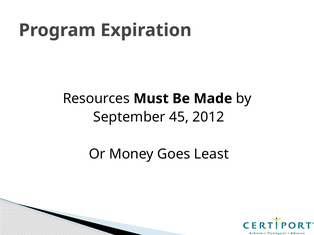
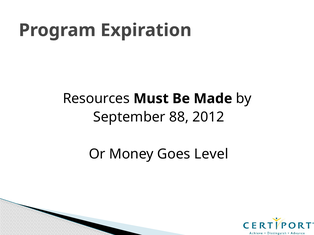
45: 45 -> 88 (179, 117)
Least: Least -> Level (211, 154)
